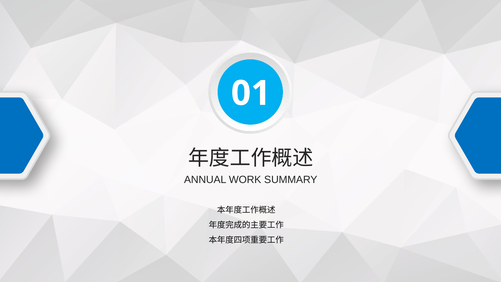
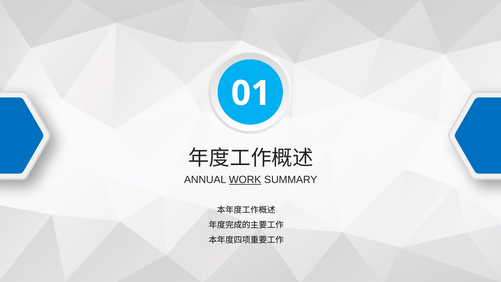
WORK underline: none -> present (245, 180)
